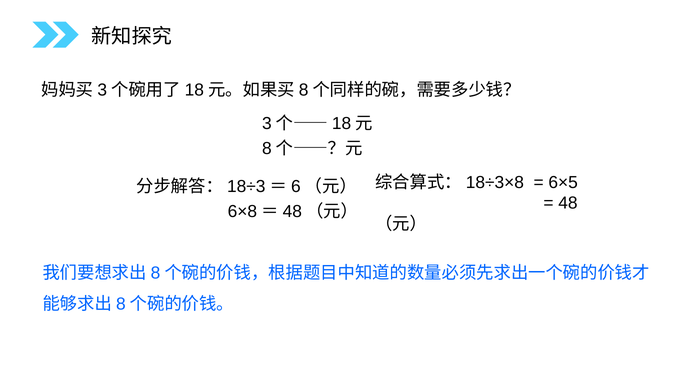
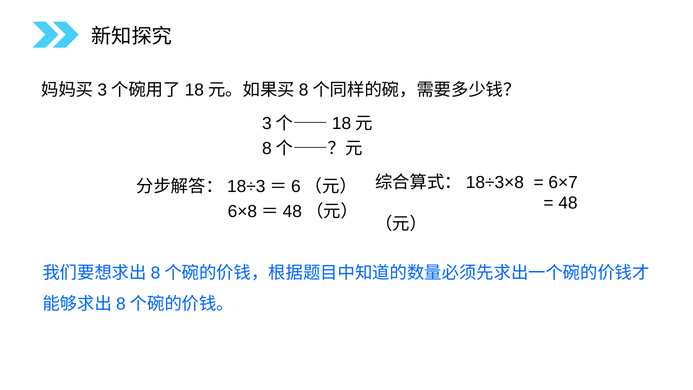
6×5: 6×5 -> 6×7 (563, 182)
